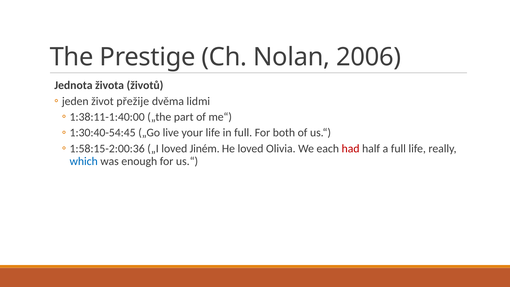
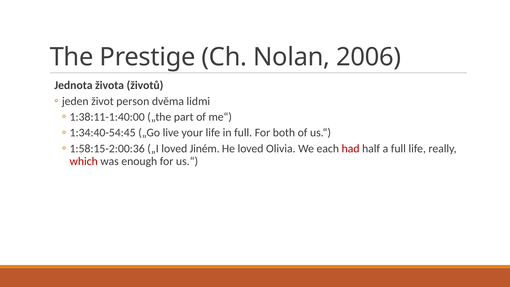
přežije: přežije -> person (133, 101)
1:30:40-54:45: 1:30:40-54:45 -> 1:34:40-54:45 (103, 133)
which colour: blue -> red (84, 161)
